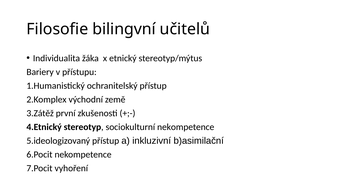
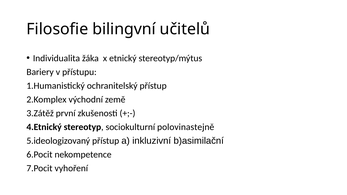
sociokulturní nekompetence: nekompetence -> polovinastejně (186, 127)
